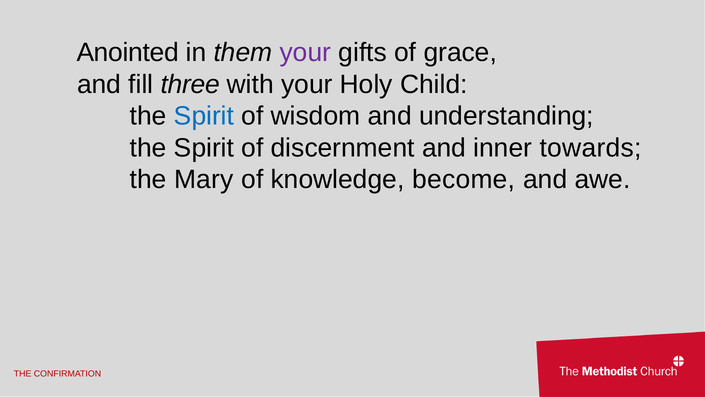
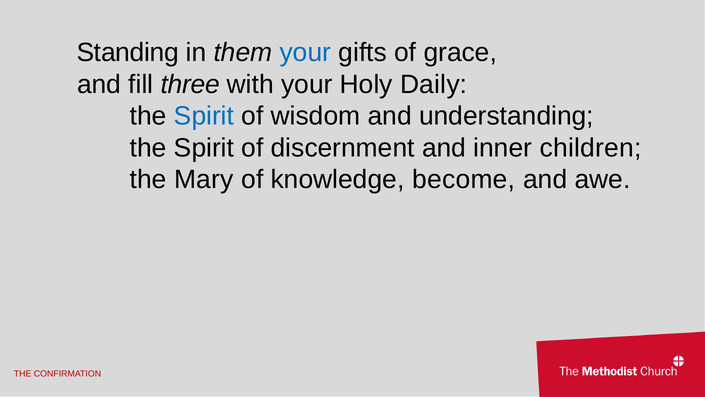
Anointed: Anointed -> Standing (128, 53)
your colour: purple -> blue (305, 53)
Child: Child -> Daily (434, 84)
towards: towards -> children (591, 148)
